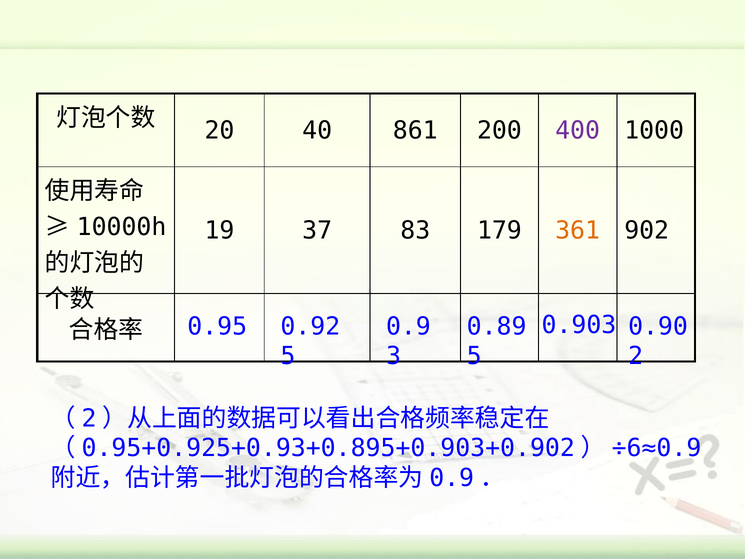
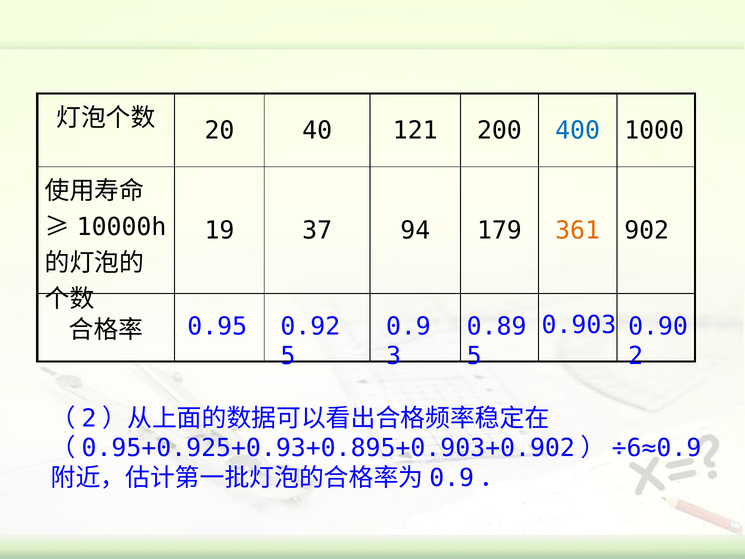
861: 861 -> 121 (415, 131)
400 colour: purple -> blue (578, 131)
83: 83 -> 94 (415, 230)
